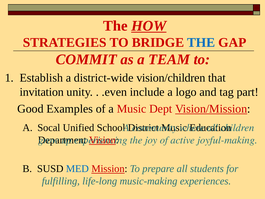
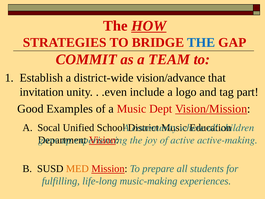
vision/children: vision/children -> vision/advance (171, 78)
joyful-making: joyful-making -> active-making (227, 140)
MED colour: blue -> orange (77, 169)
